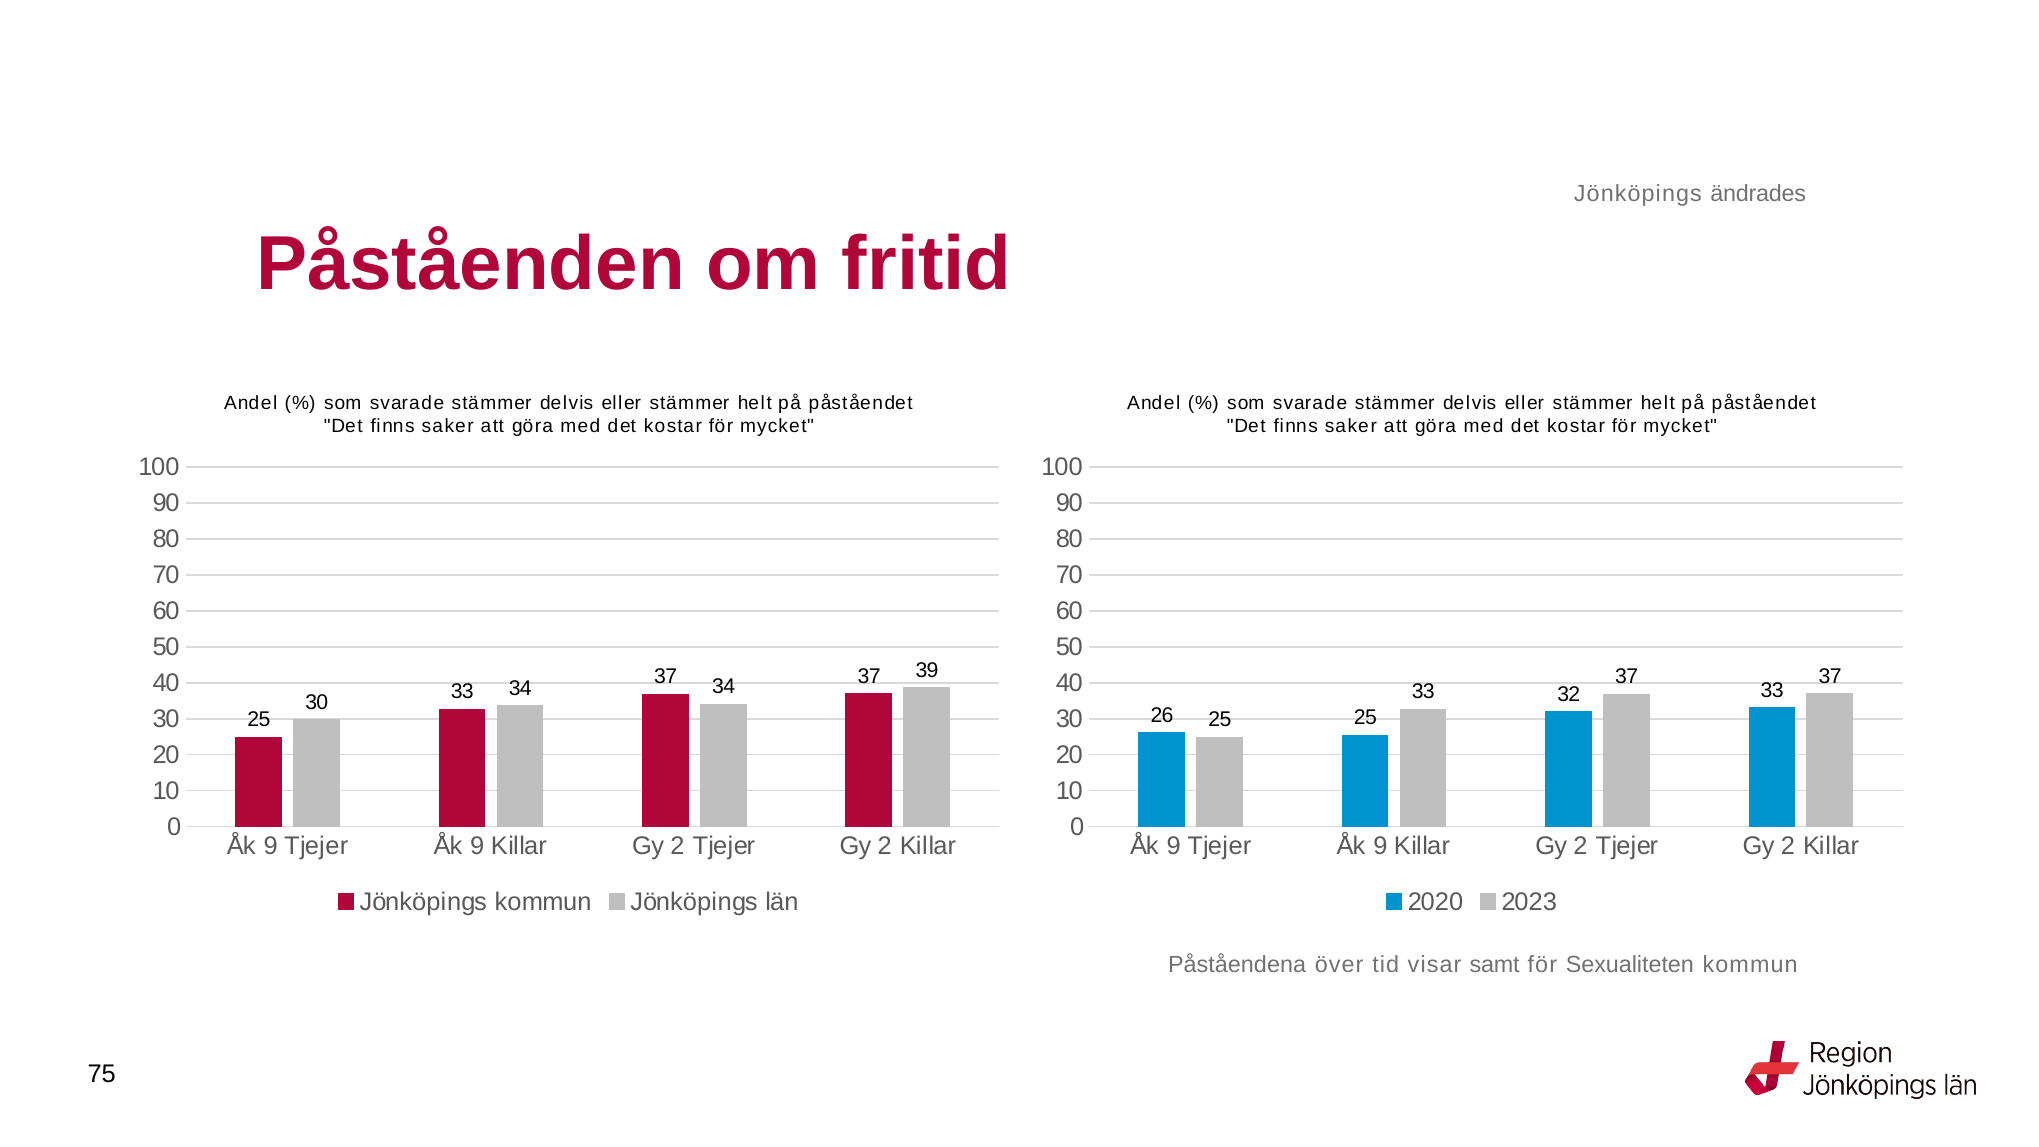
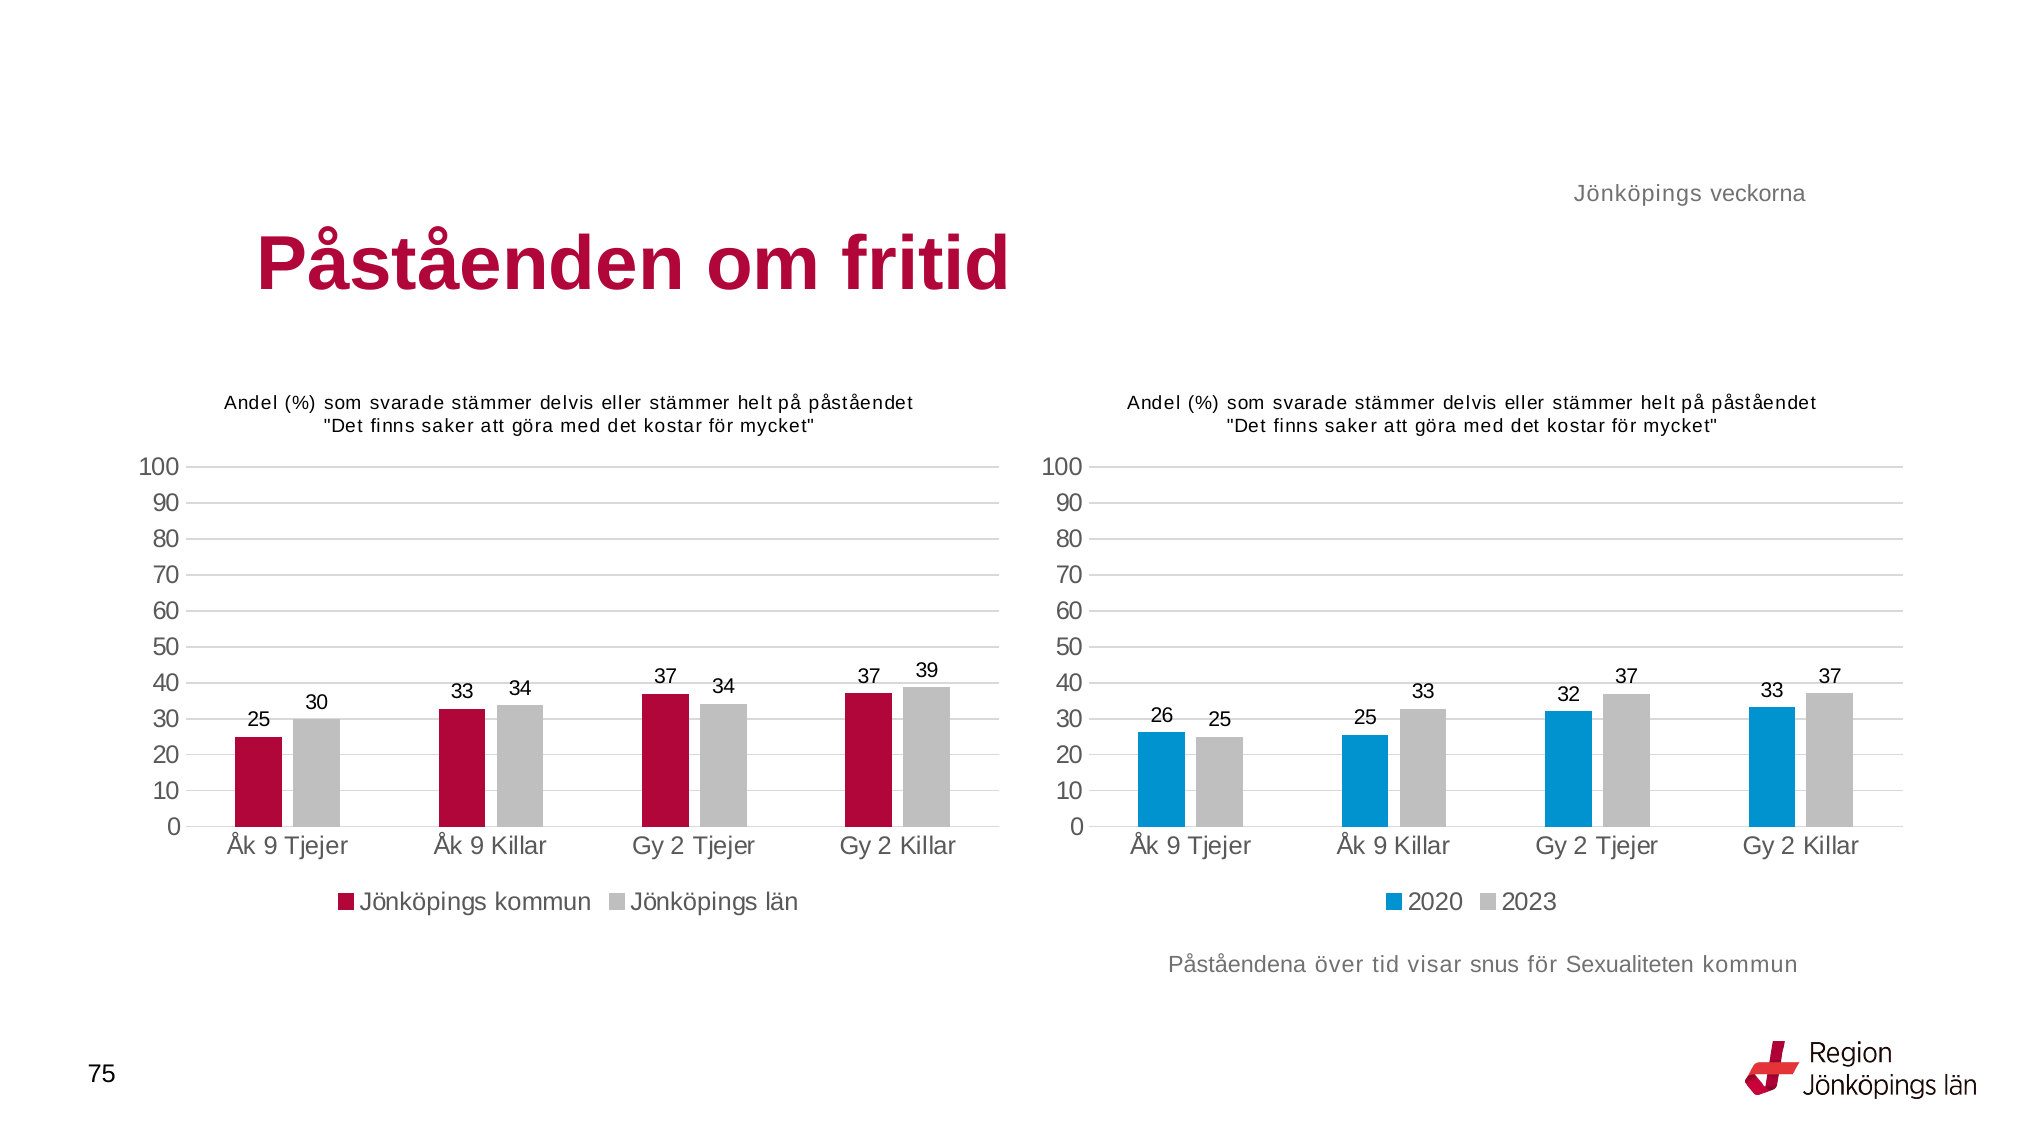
ändrades: ändrades -> veckorna (1758, 194)
samt: samt -> snus (1495, 964)
